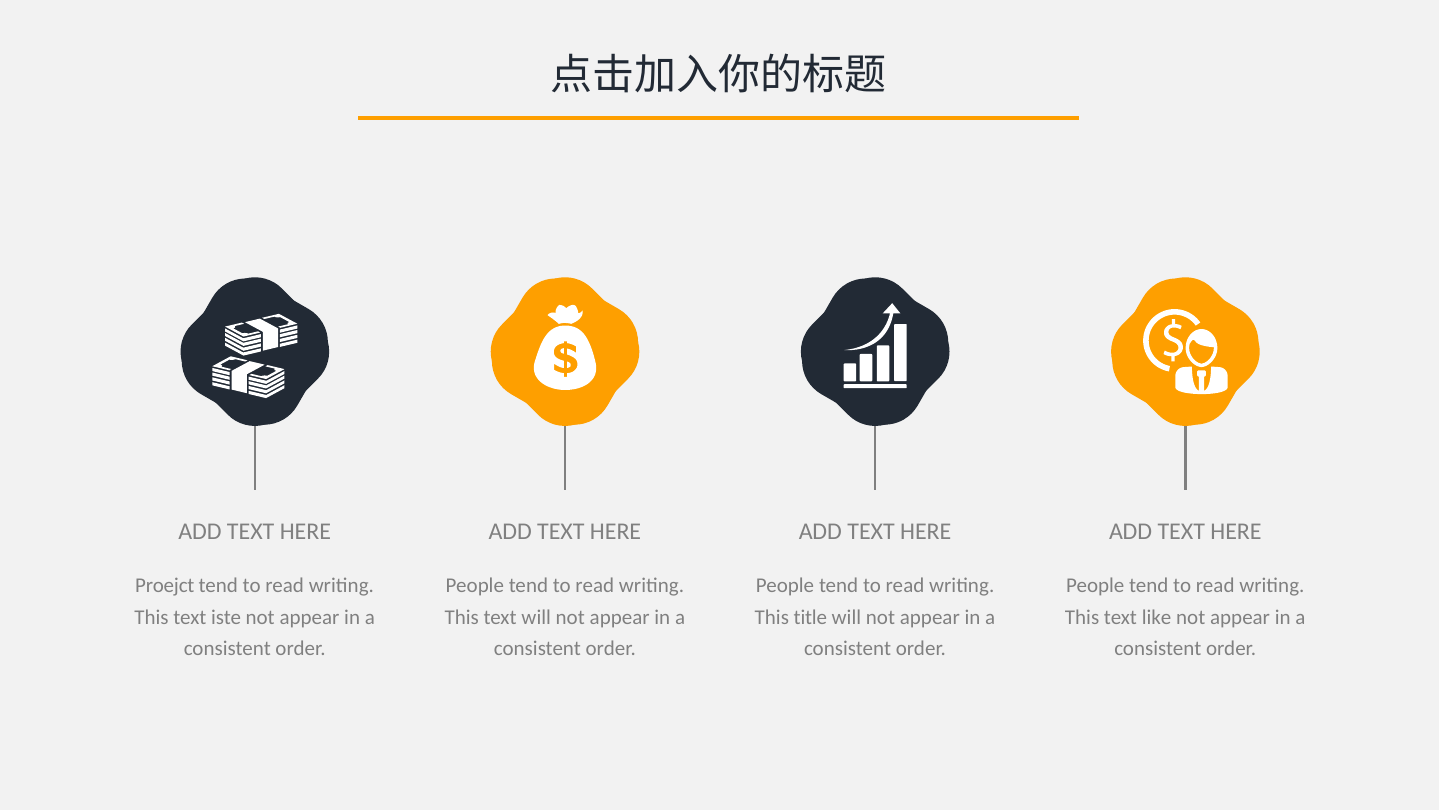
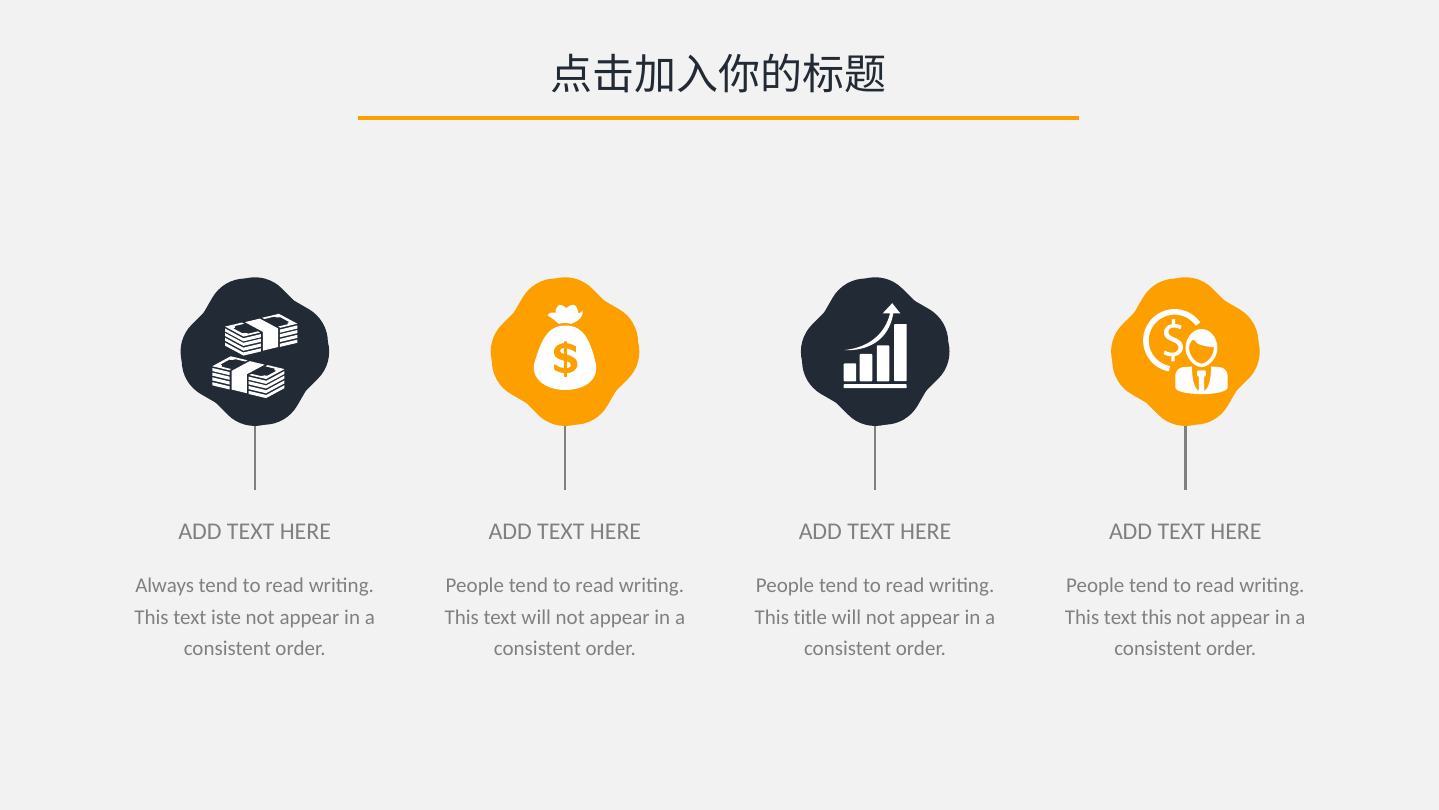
Proejct: Proejct -> Always (165, 586)
text like: like -> this (1157, 617)
